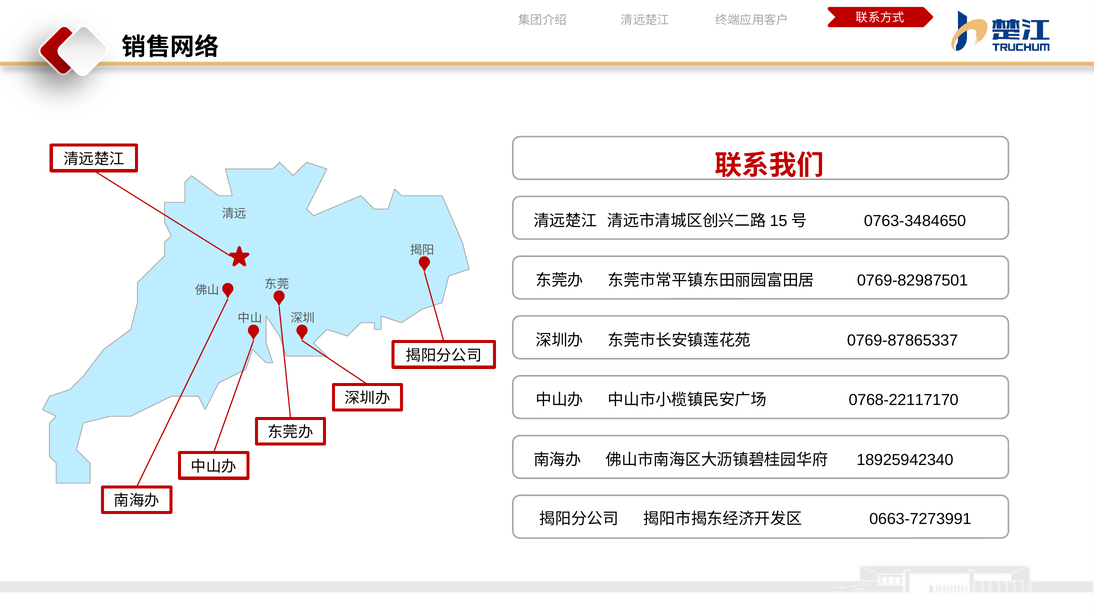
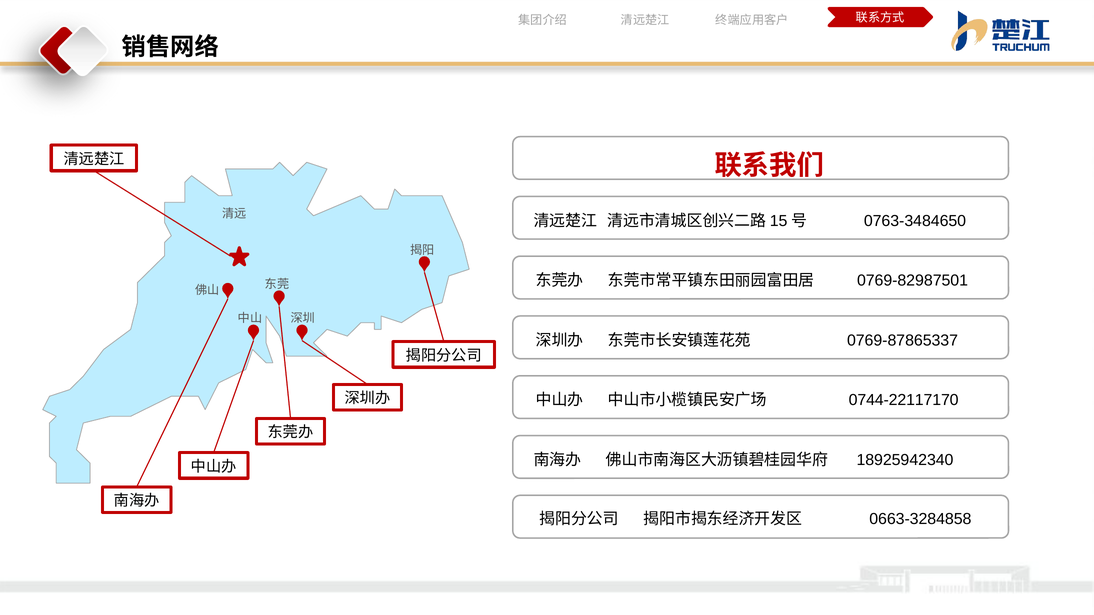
0768-22117170: 0768-22117170 -> 0744-22117170 (904, 400)
0663-7273991: 0663-7273991 -> 0663-3284858 (920, 519)
